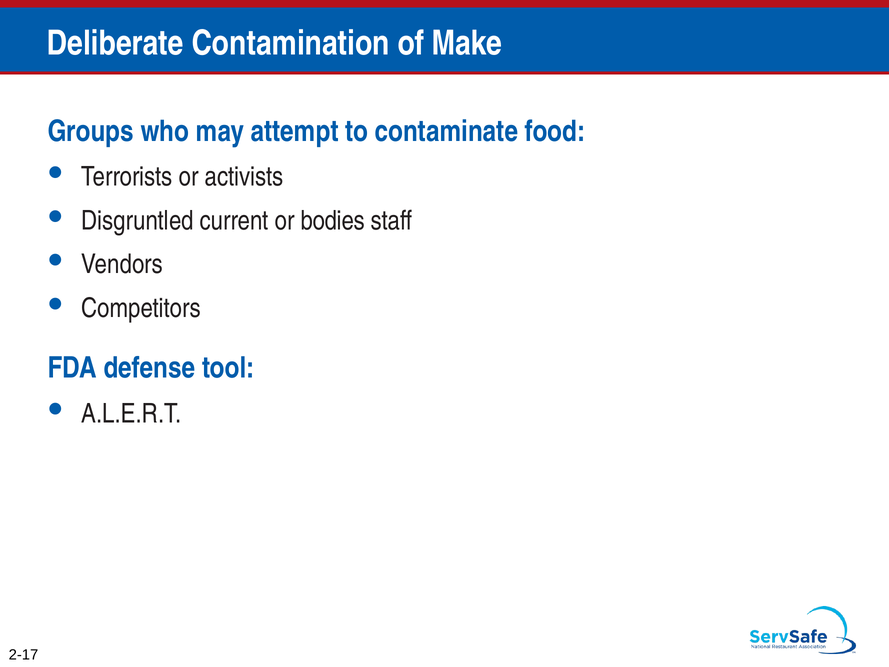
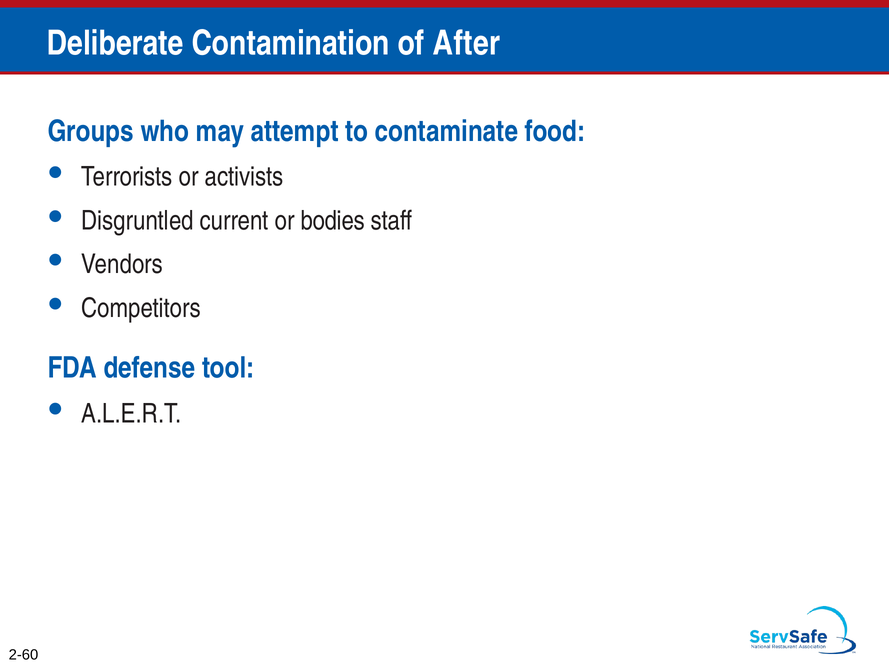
Make: Make -> After (467, 43)
2-17: 2-17 -> 2-60 (23, 654)
